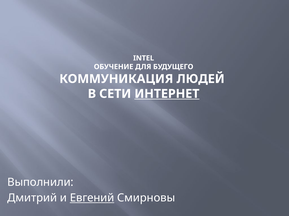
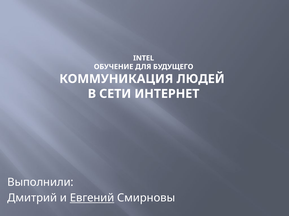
ИНТЕРНЕТ underline: present -> none (167, 94)
